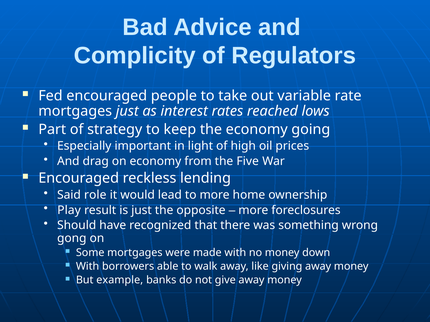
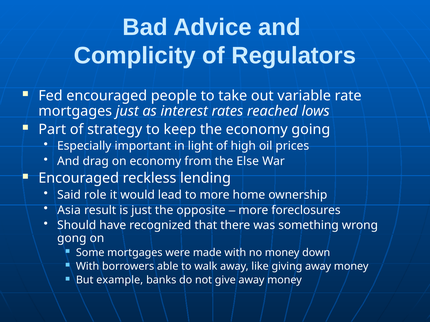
Five: Five -> Else (248, 161)
Play: Play -> Asia (69, 210)
